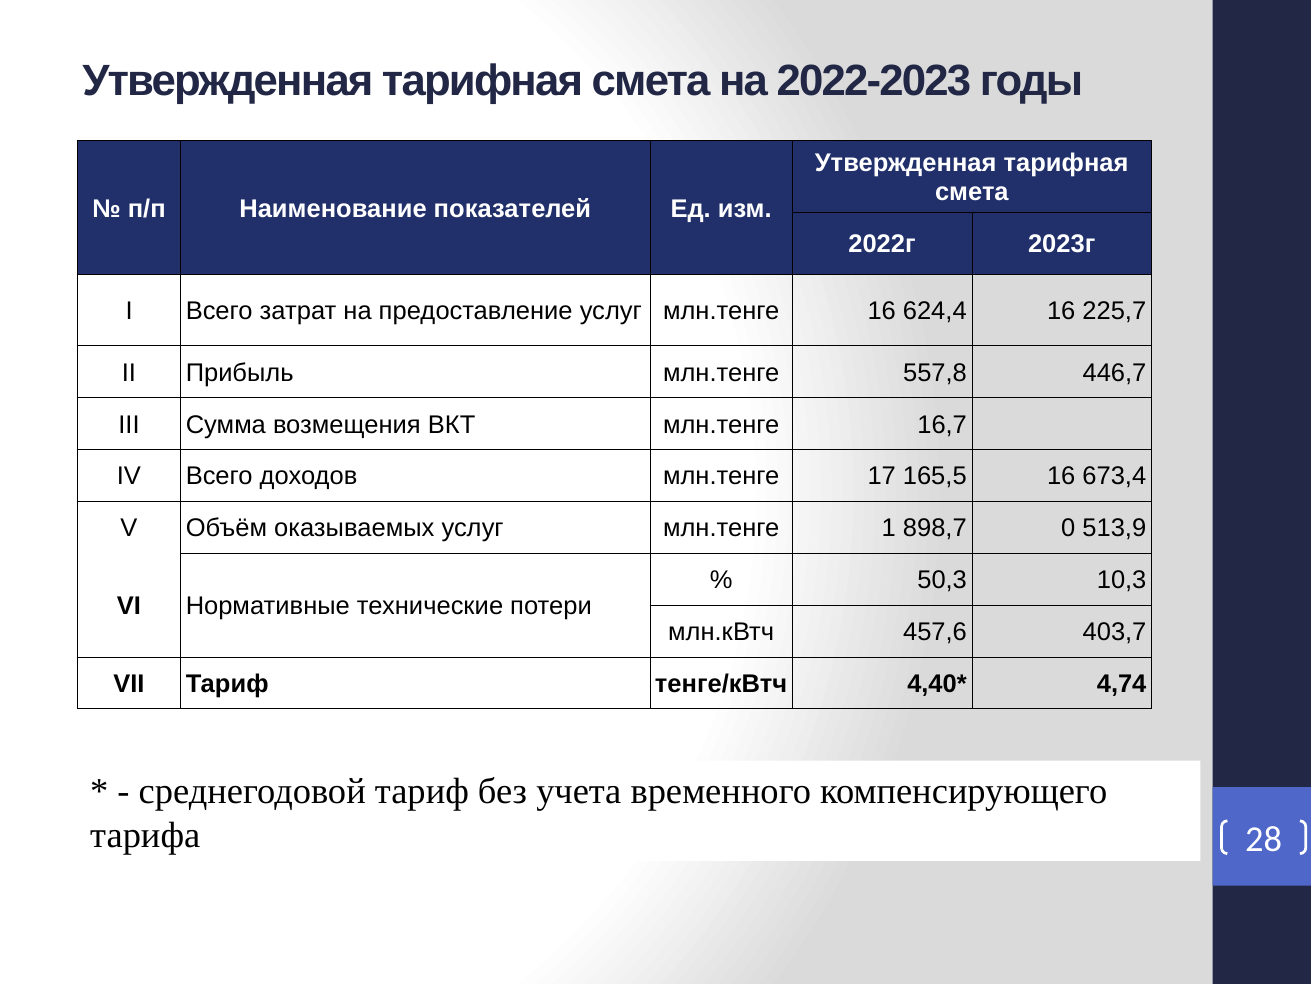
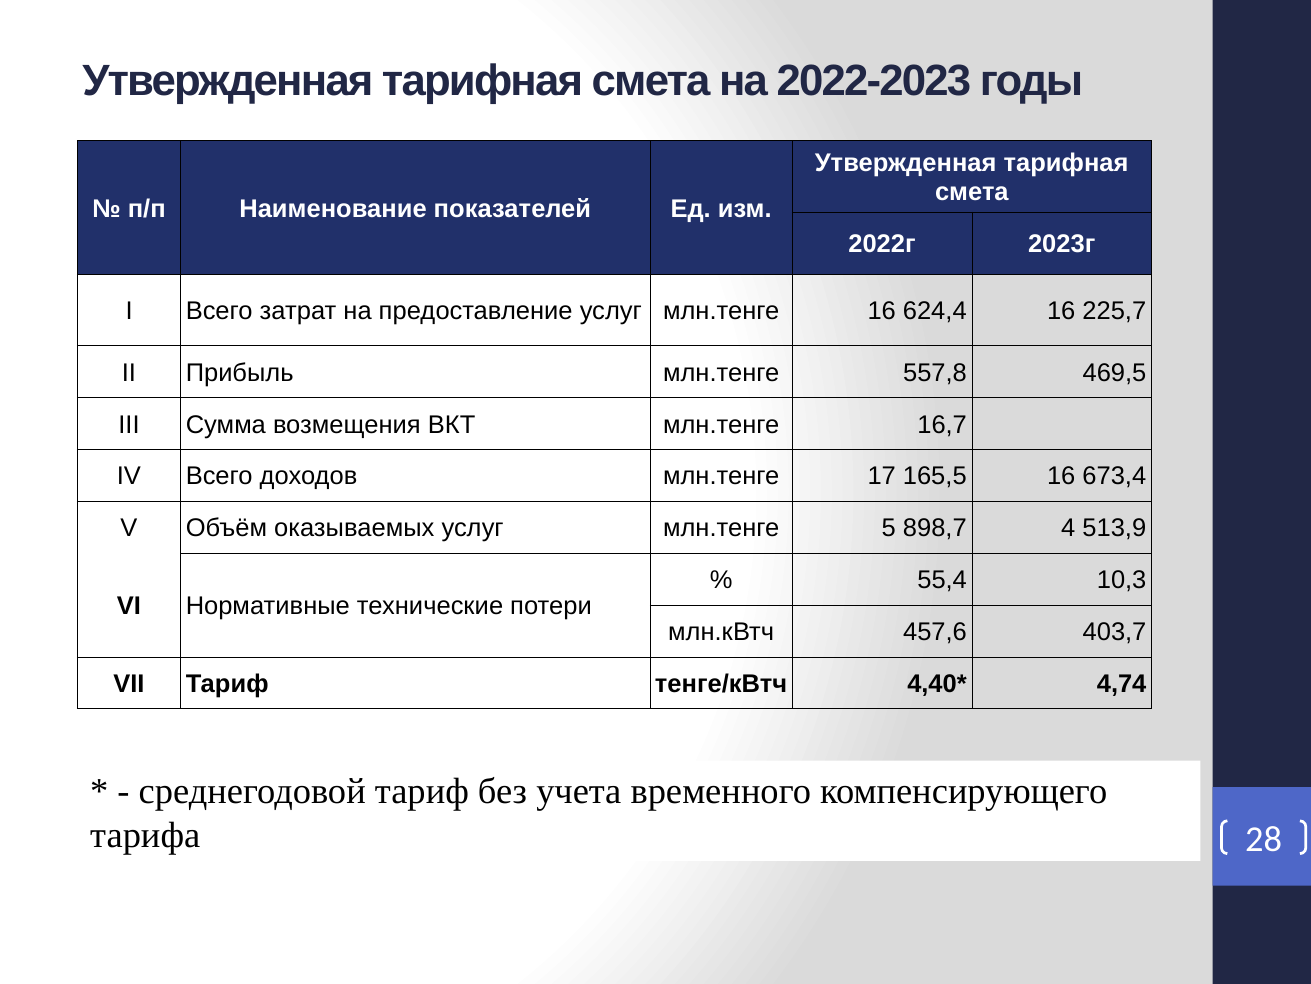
446,7: 446,7 -> 469,5 (1115, 373)
1: 1 -> 5 (889, 528)
0: 0 -> 4 (1068, 528)
50,3: 50,3 -> 55,4 (942, 580)
